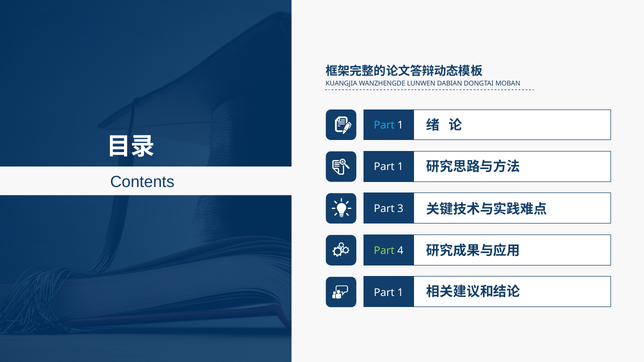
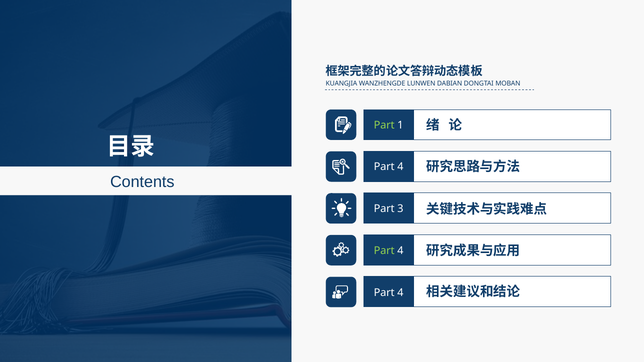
Part colour: light blue -> light green (384, 125)
1: 1 -> 4 (400, 167)
1: 1 -> 4 (400, 293)
